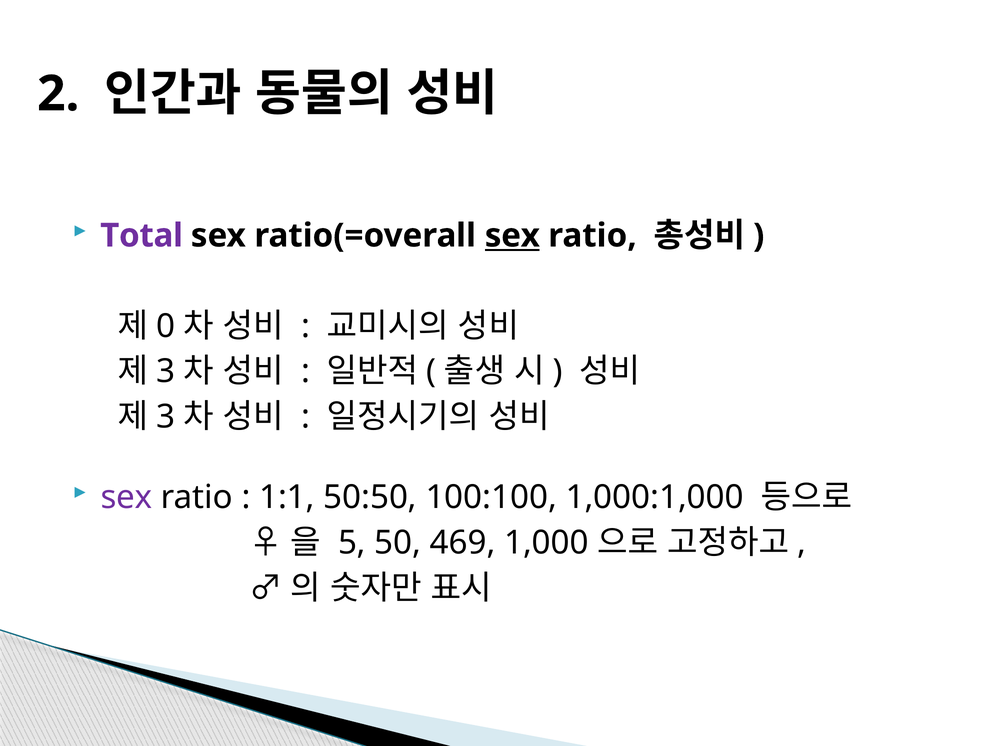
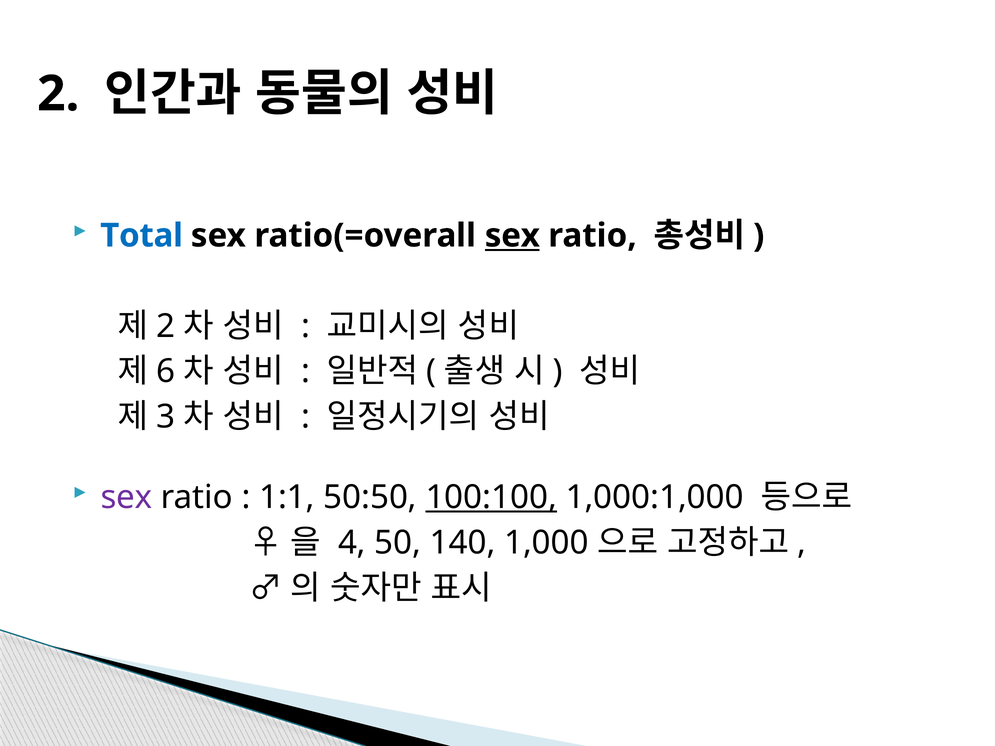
Total colour: purple -> blue (142, 236)
0: 0 -> 2 (166, 326)
3: 3 -> 6 (166, 372)
100:100 underline: none -> present (491, 498)
5: 5 -> 4 (352, 543)
469: 469 -> 140 (463, 543)
